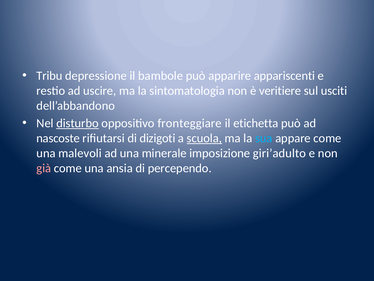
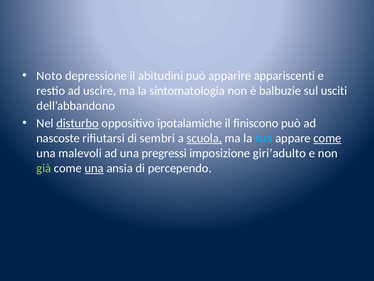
Tribu: Tribu -> Noto (49, 76)
bambole: bambole -> abitudini (161, 76)
veritiere: veritiere -> balbuzie (280, 91)
fronteggiare: fronteggiare -> ipotalamiche (190, 123)
etichetta: etichetta -> finiscono (256, 123)
dizigoti: dizigoti -> sembri (157, 138)
come underline: none -> present (327, 138)
minerale: minerale -> pregressi (164, 153)
già colour: pink -> light green (44, 168)
una underline: none -> present (94, 168)
